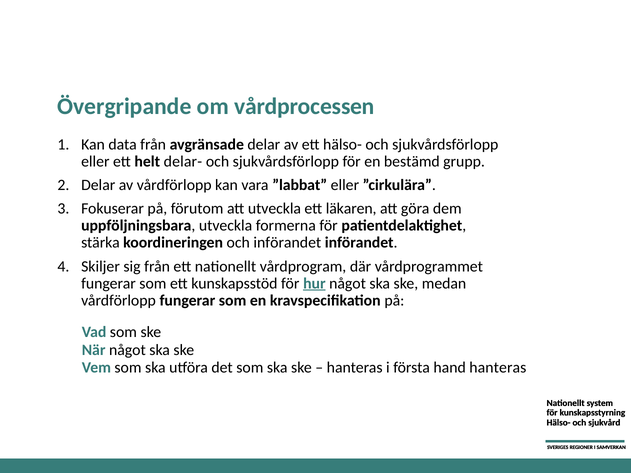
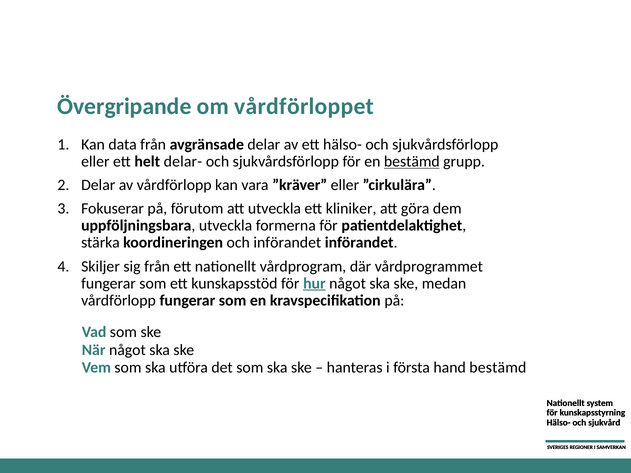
vårdprocessen: vårdprocessen -> vårdförloppet (304, 106)
bestämd underline: none -> present (412, 162)
”labbat: ”labbat -> ”kräver (300, 185)
läkaren: läkaren -> kliniker (351, 209)
hand hanteras: hanteras -> bestämd (498, 368)
